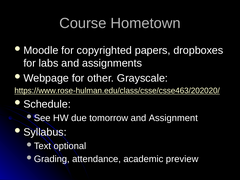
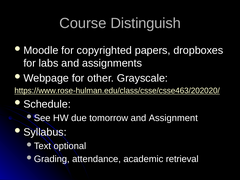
Hometown: Hometown -> Distinguish (146, 23)
preview: preview -> retrieval (182, 159)
